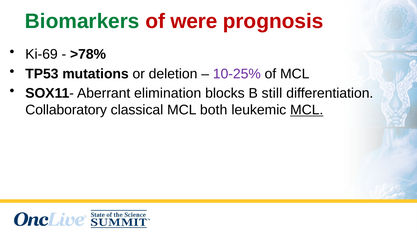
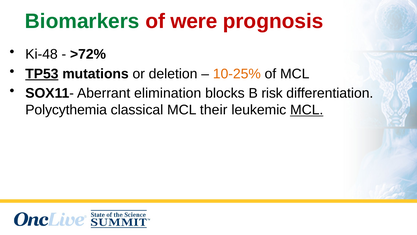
Ki-69: Ki-69 -> Ki-48 (42, 54)
>78%: >78% -> >72% (88, 54)
TP53 underline: none -> present (42, 74)
10-25% colour: purple -> orange (237, 74)
still: still -> risk (272, 93)
Collaboratory: Collaboratory -> Polycythemia (66, 110)
both: both -> their (214, 110)
